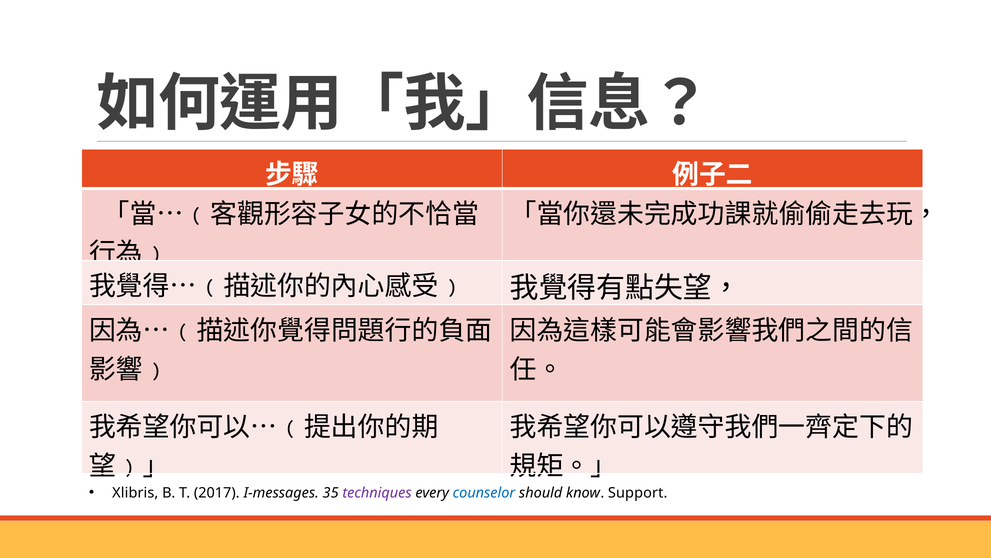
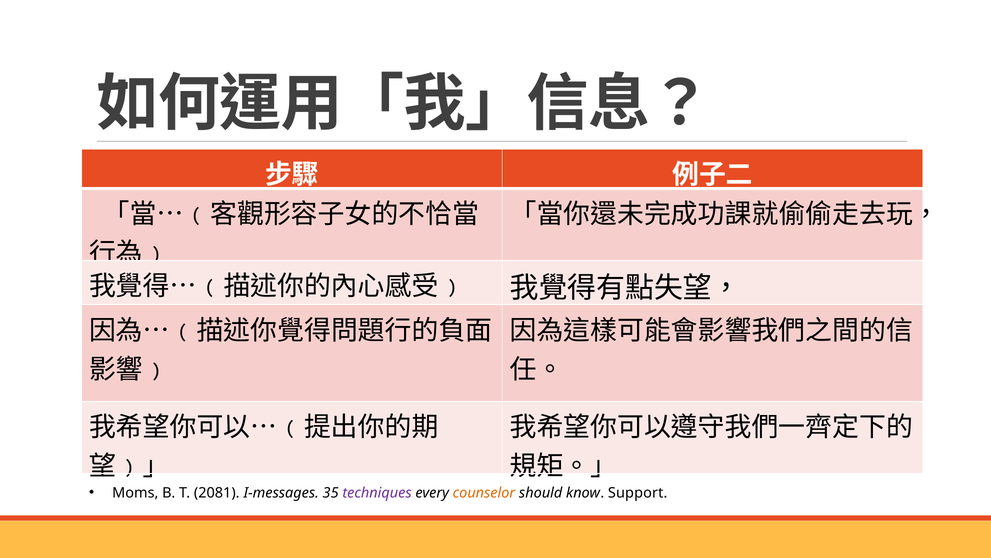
Xlibris: Xlibris -> Moms (135, 492)
2017: 2017 -> 2081 (217, 492)
counselor colour: blue -> orange (484, 492)
